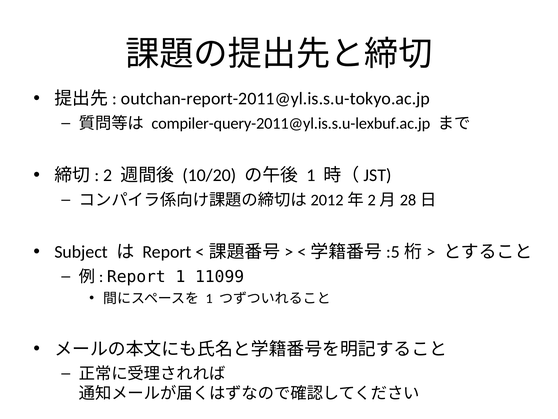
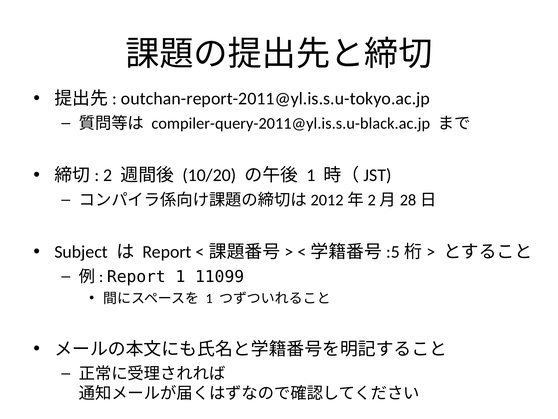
compiler-query-2011@yl.is.s.u-lexbuf.ac.jp: compiler-query-2011@yl.is.s.u-lexbuf.ac.jp -> compiler-query-2011@yl.is.s.u-black.ac.jp (291, 123)
